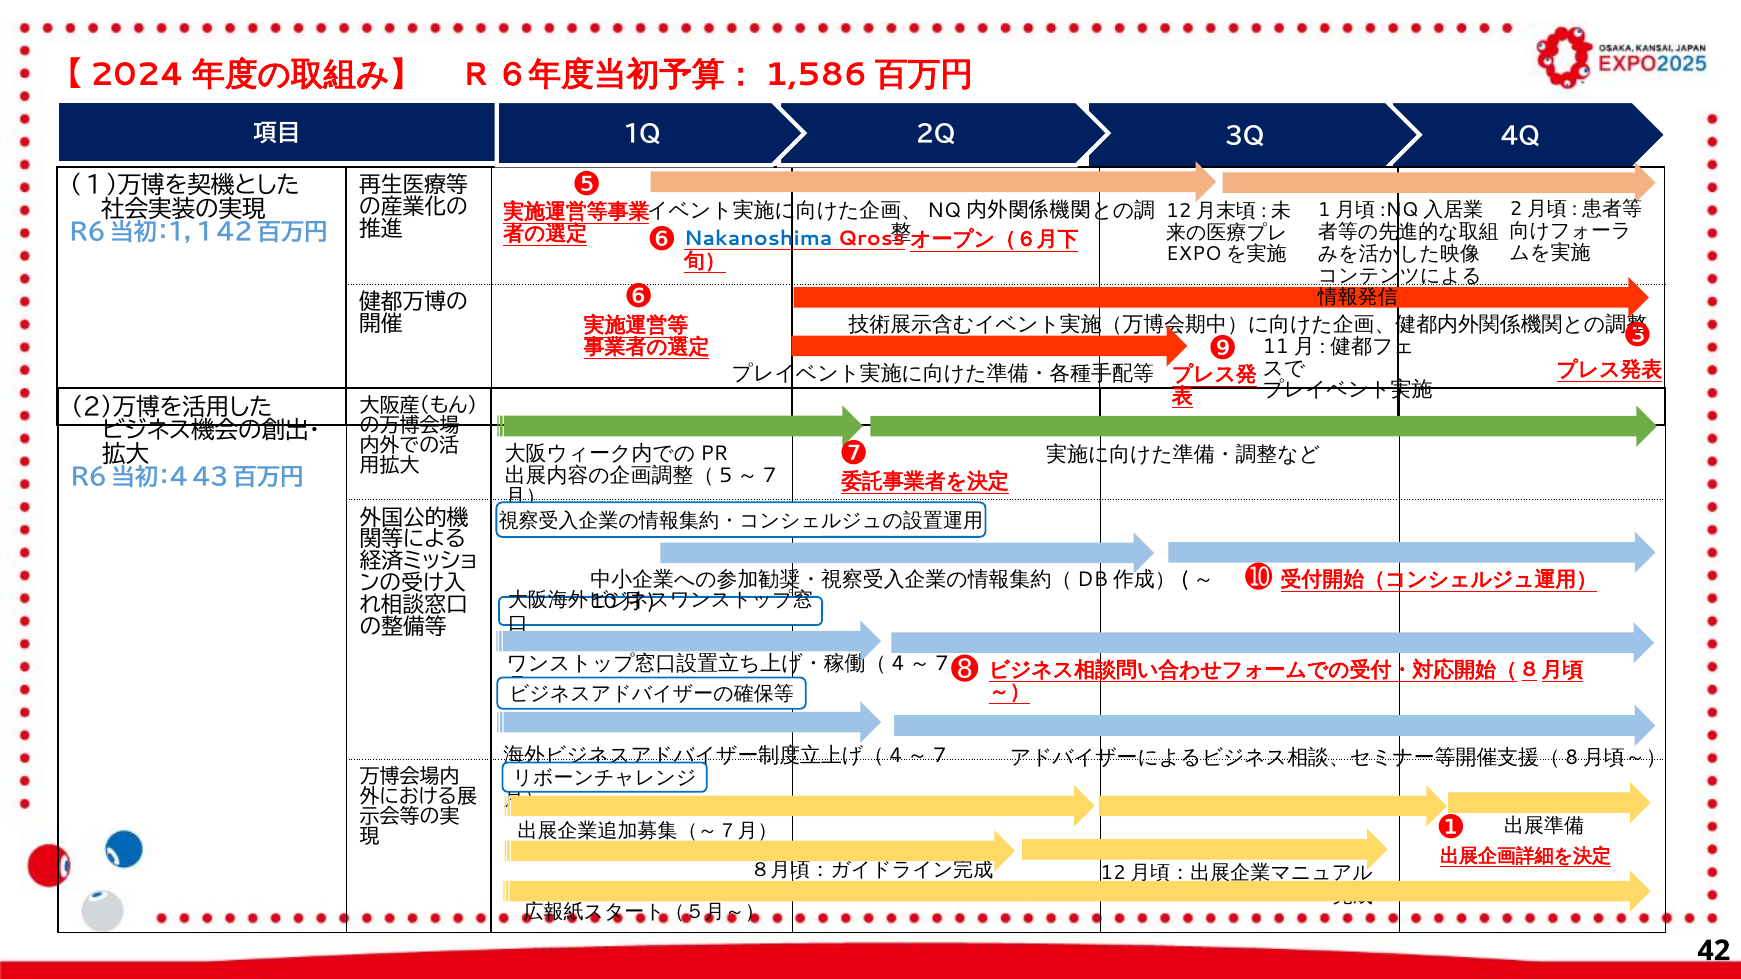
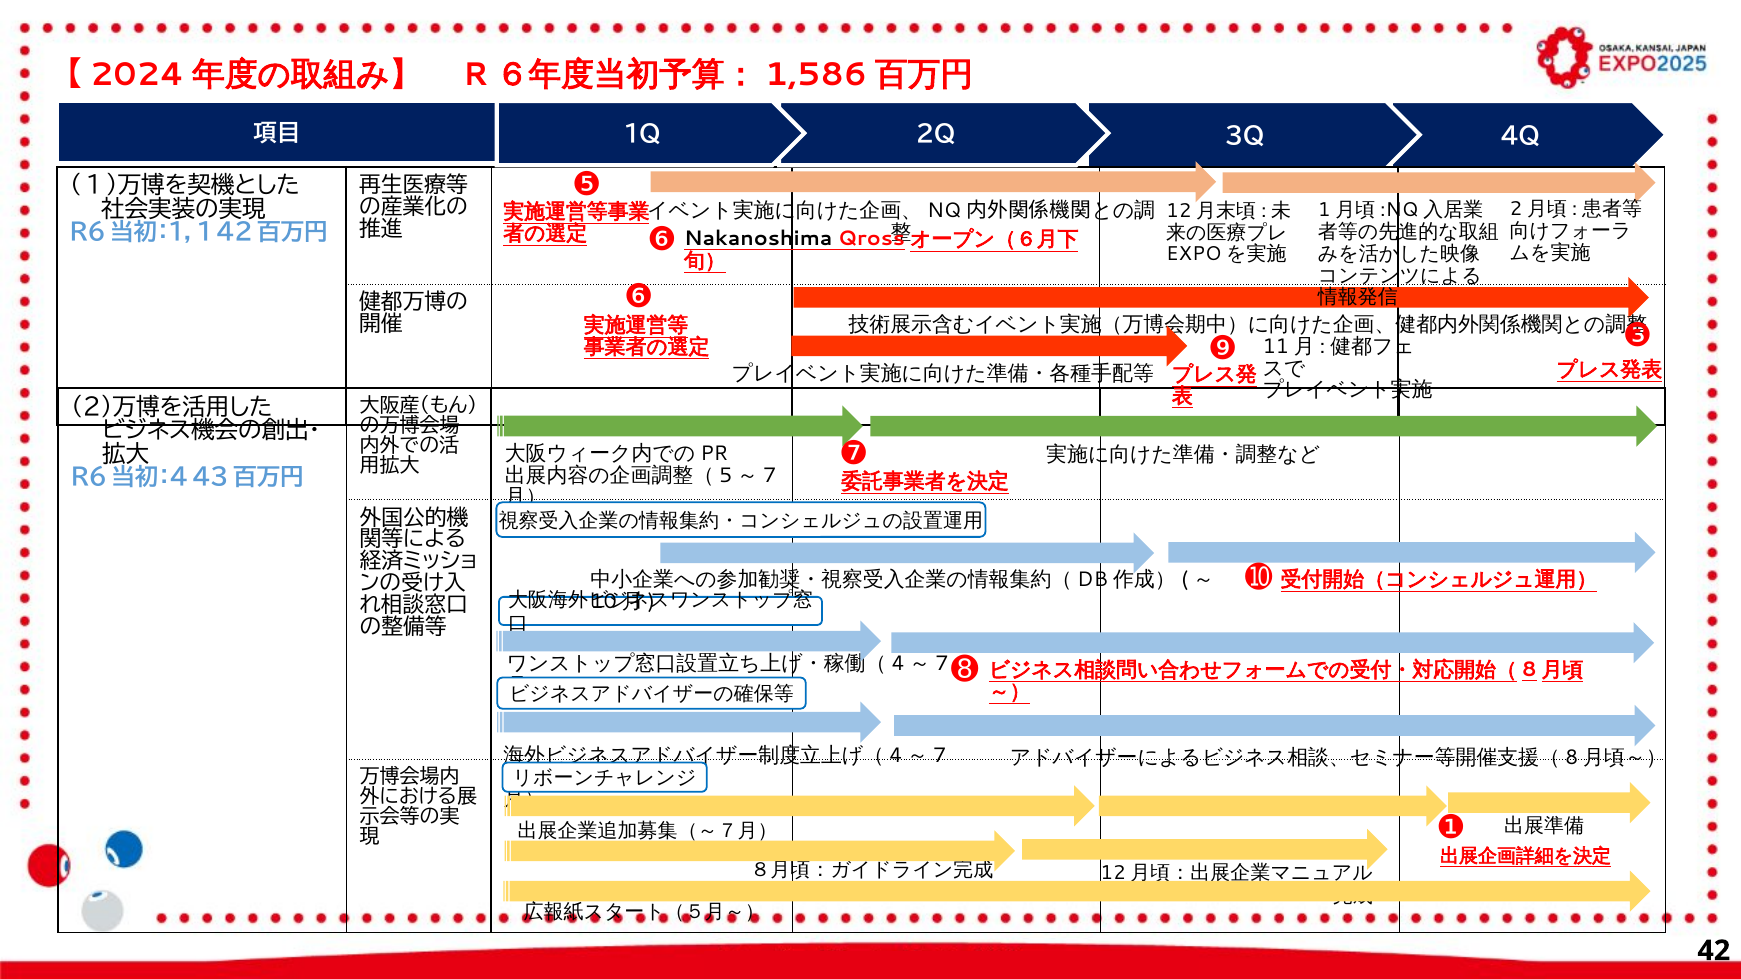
Nakanoshima colour: blue -> black (758, 239)
